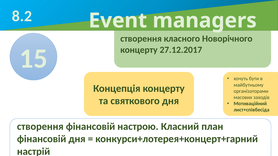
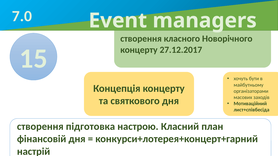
8.2: 8.2 -> 7.0 (22, 16)
створення фінансовій: фінансовій -> підготовка (90, 127)
